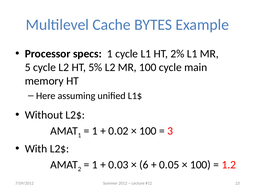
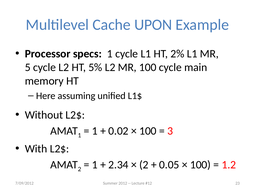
BYTES: BYTES -> UPON (153, 25)
0.03: 0.03 -> 2.34 (118, 164)
6: 6 -> 2 (144, 164)
